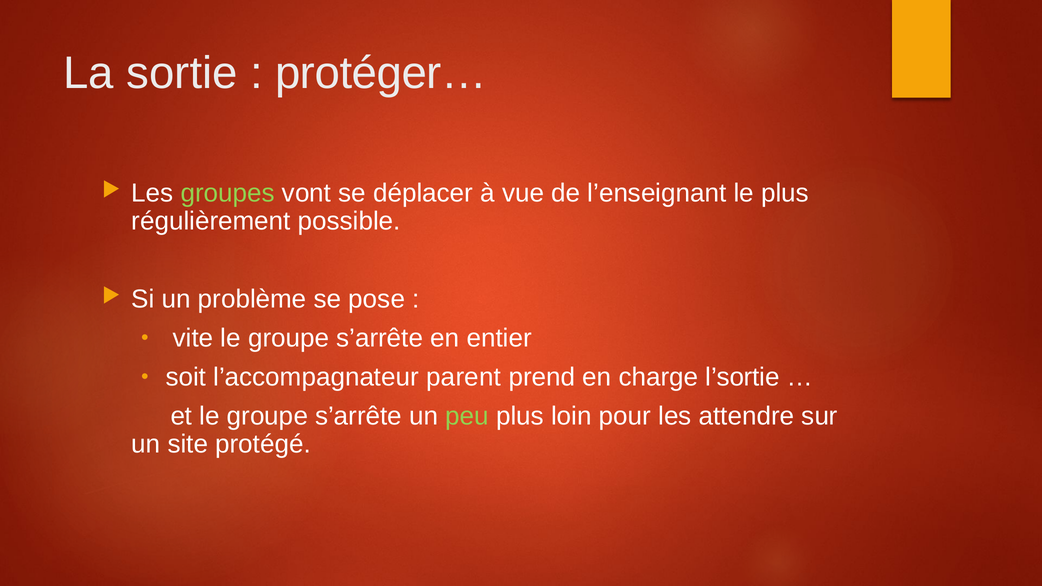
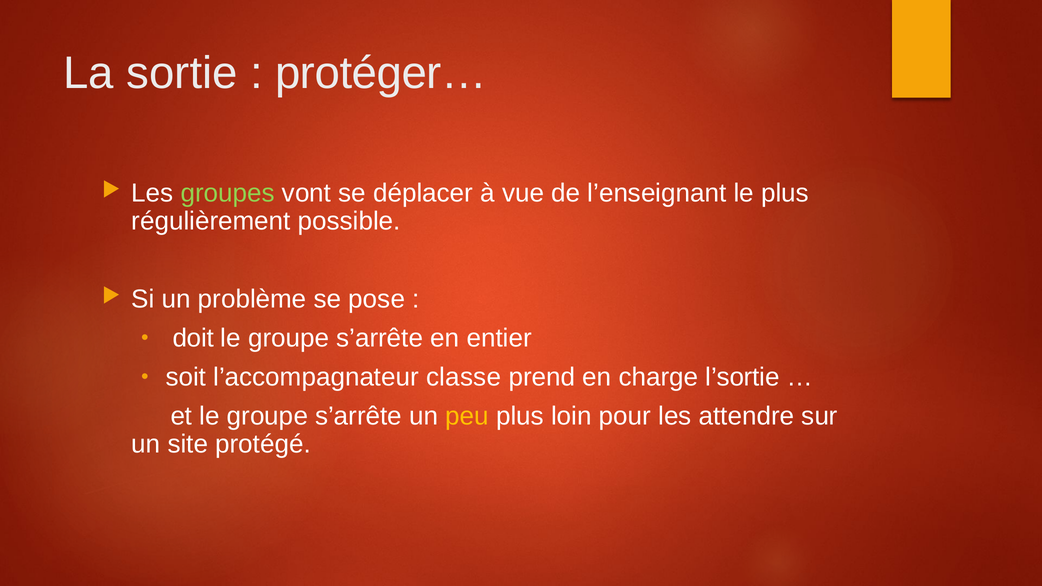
vite: vite -> doit (193, 338)
parent: parent -> classe (464, 377)
peu colour: light green -> yellow (467, 416)
